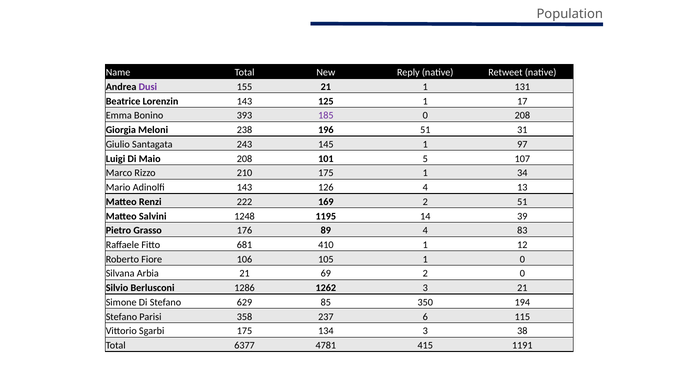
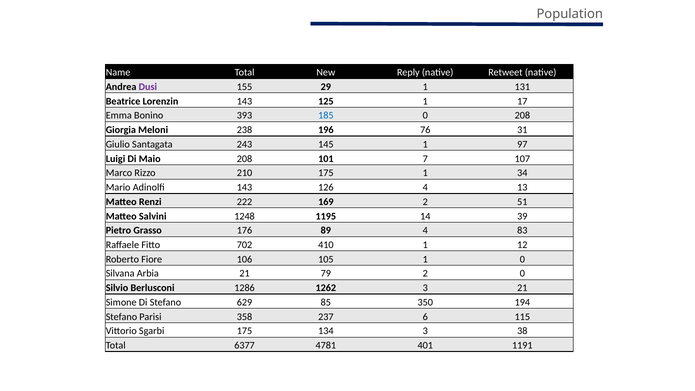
155 21: 21 -> 29 (326, 87)
185 colour: purple -> blue (326, 116)
196 51: 51 -> 76 (425, 130)
5: 5 -> 7 (425, 159)
681: 681 -> 702 (245, 245)
69: 69 -> 79 (326, 274)
415: 415 -> 401 (425, 345)
